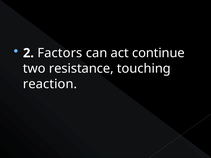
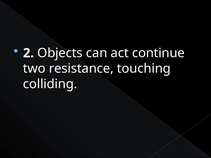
Factors: Factors -> Objects (60, 53)
reaction: reaction -> colliding (50, 84)
